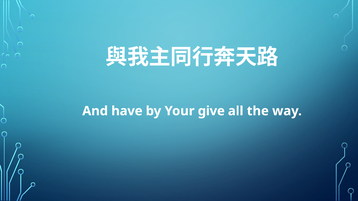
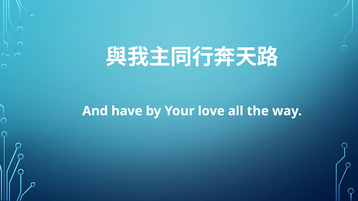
give: give -> love (211, 111)
